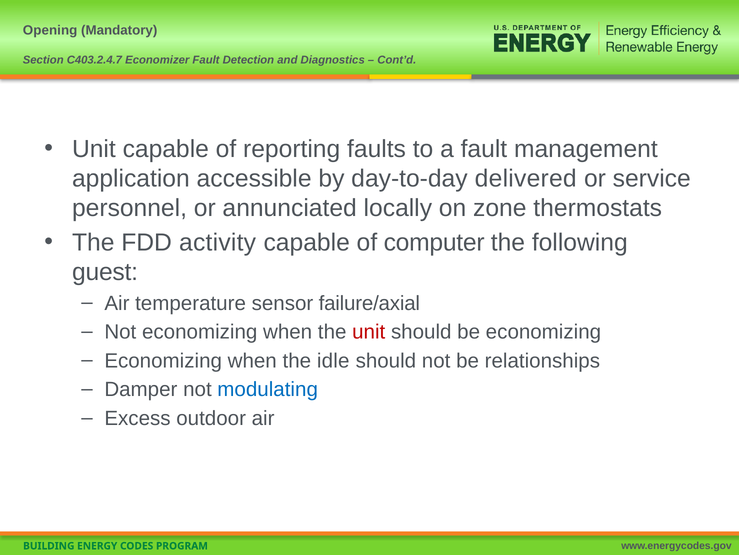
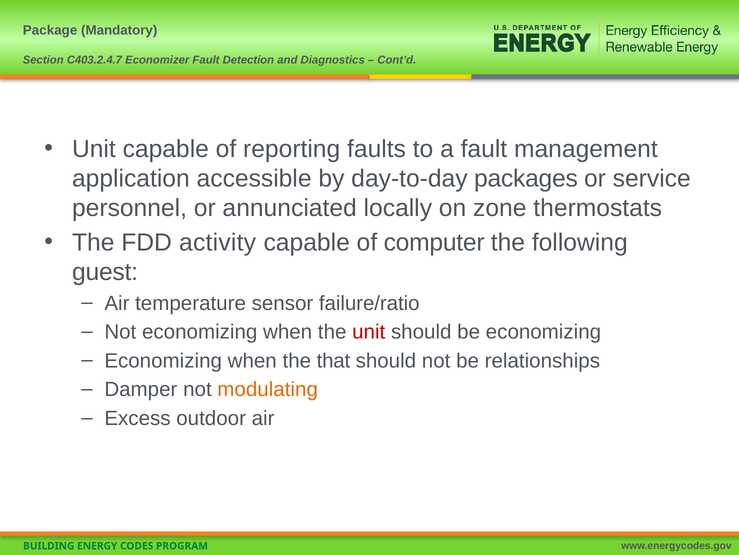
Opening: Opening -> Package (50, 30)
delivered: delivered -> packages (526, 178)
failure/axial: failure/axial -> failure/ratio (369, 303)
idle: idle -> that (333, 360)
modulating colour: blue -> orange (268, 389)
